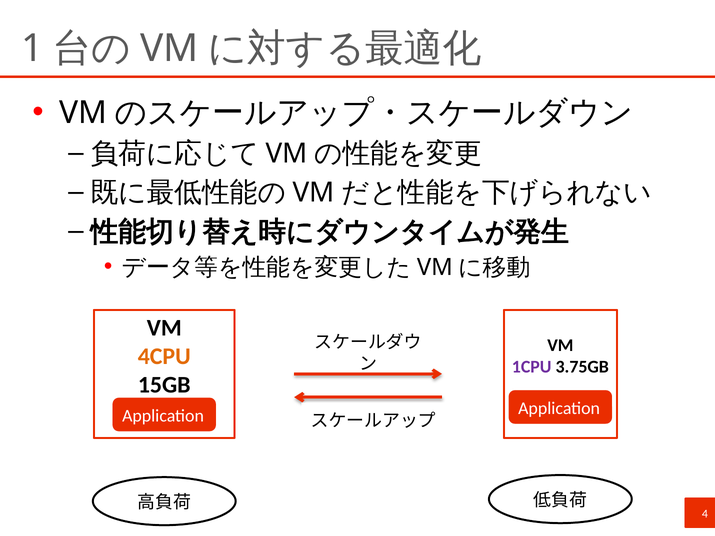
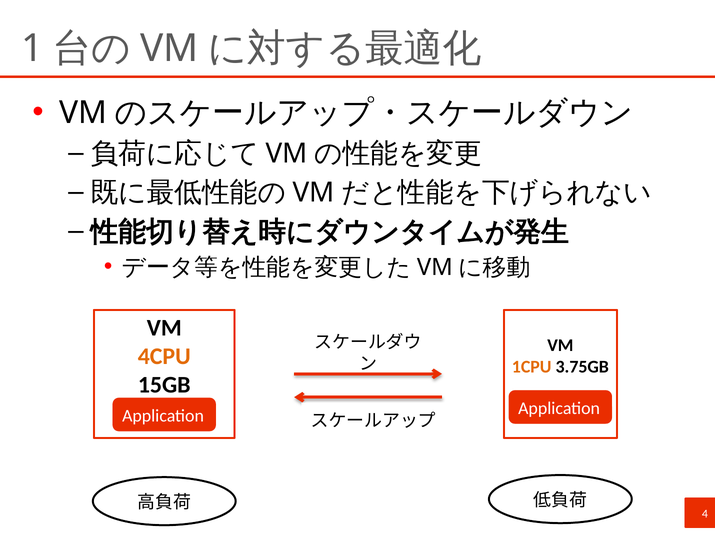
1CPU colour: purple -> orange (532, 367)
